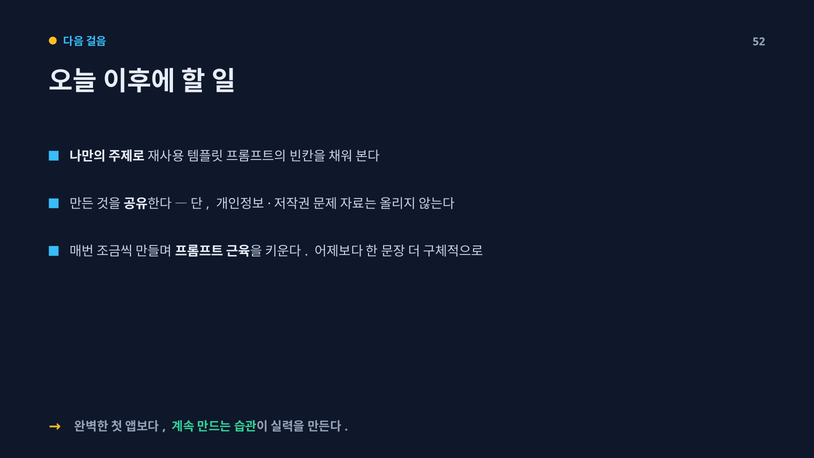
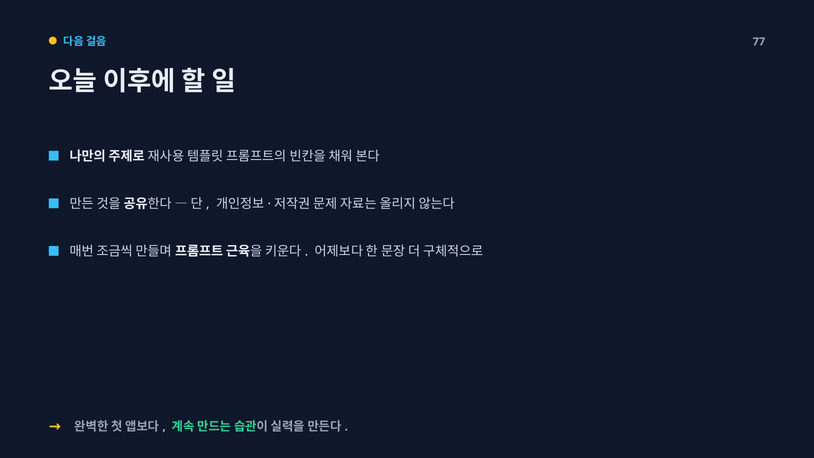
52: 52 -> 77 (759, 42)
